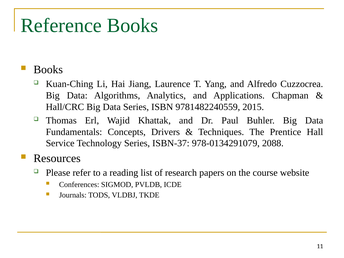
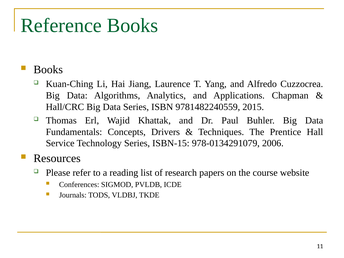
ISBN-37: ISBN-37 -> ISBN-15 (171, 143)
2088: 2088 -> 2006 (273, 143)
